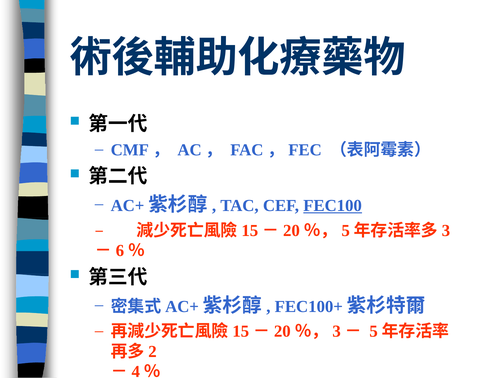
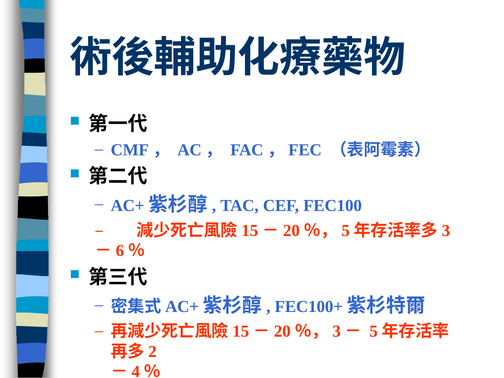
FEC100 underline: present -> none (333, 206)
